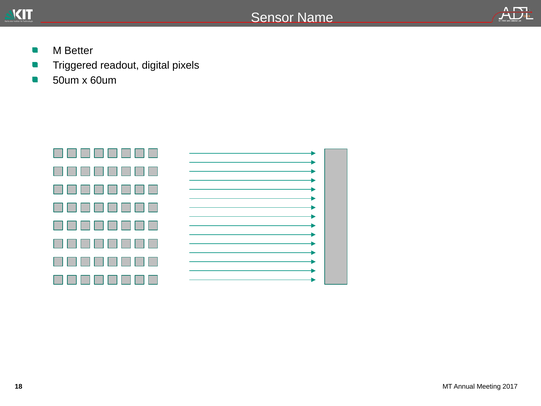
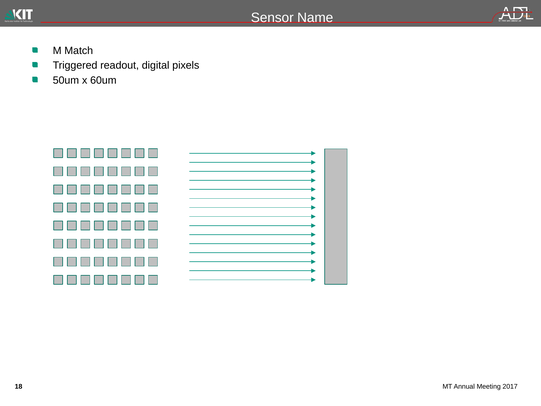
Better: Better -> Match (79, 51)
